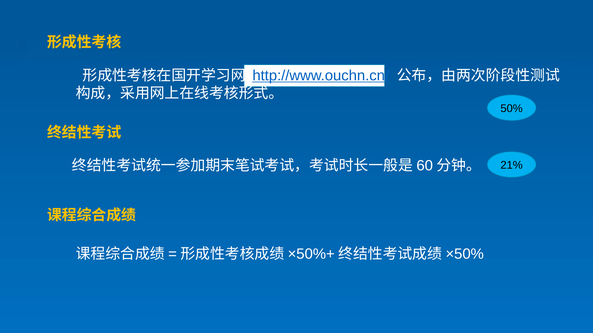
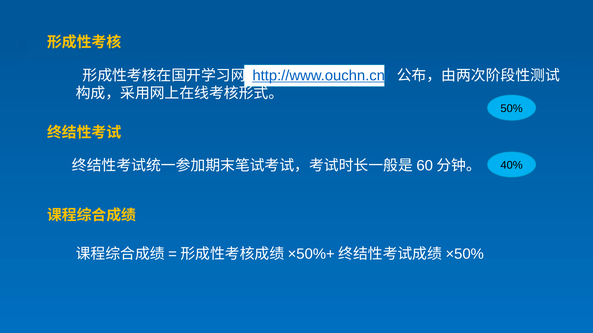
21%: 21% -> 40% (512, 166)
